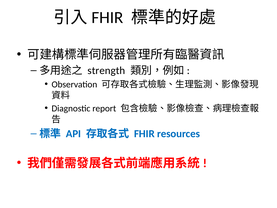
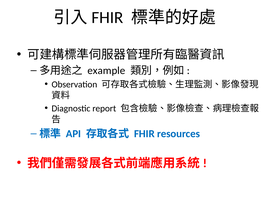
strength: strength -> example (106, 71)
